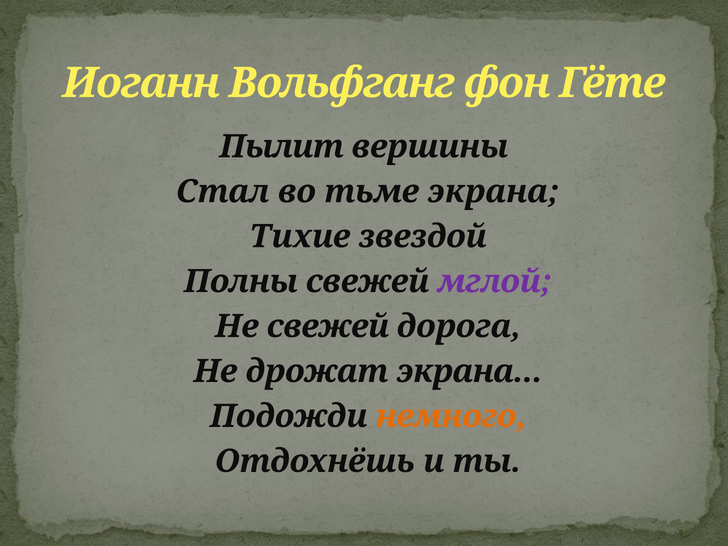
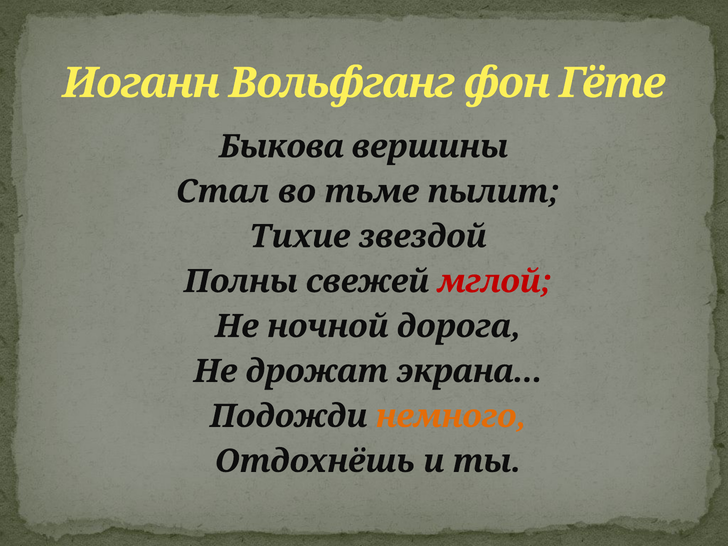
Пылит: Пылит -> Быкова (282, 147)
тьме экрана: экрана -> пылит (494, 192)
мглой colour: purple -> red (495, 281)
Не свежей: свежей -> ночной (328, 326)
